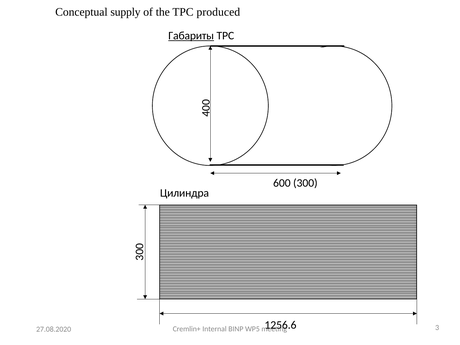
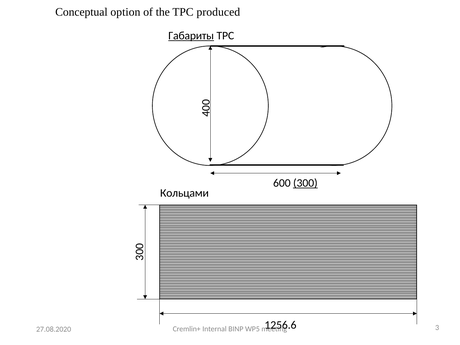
supply: supply -> option (125, 12)
300 underline: none -> present (305, 183)
Цилиндра: Цилиндра -> Кольцами (184, 193)
